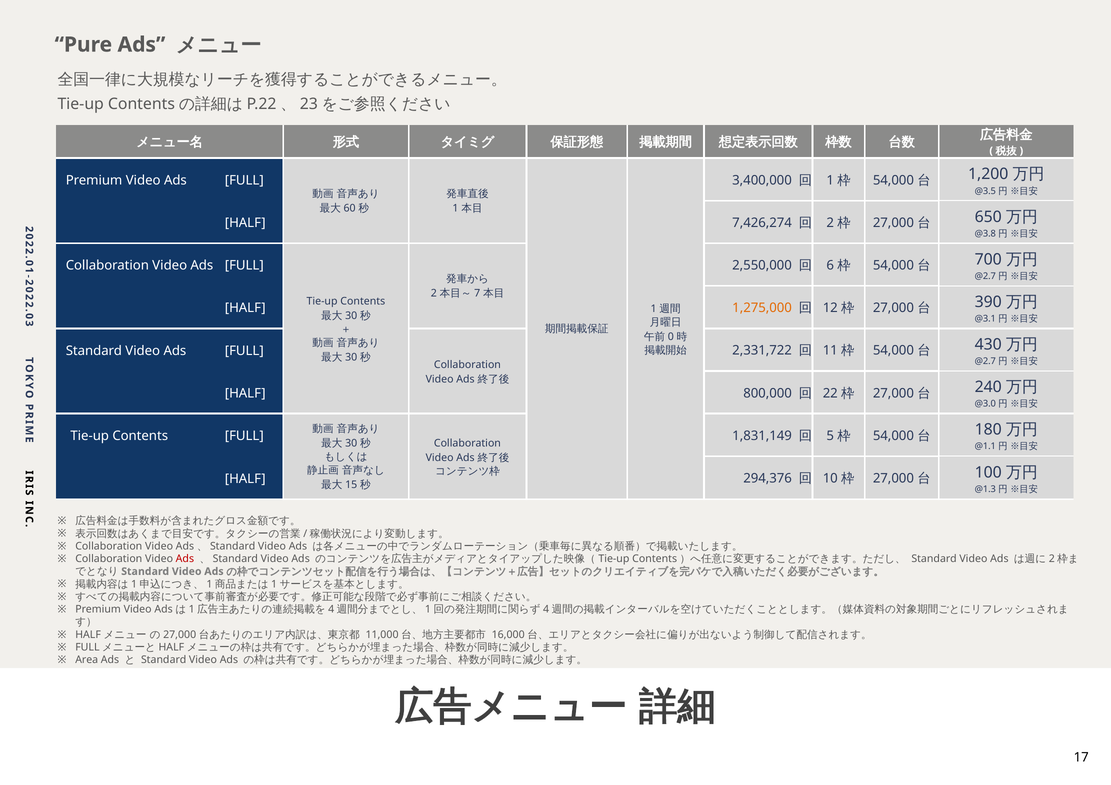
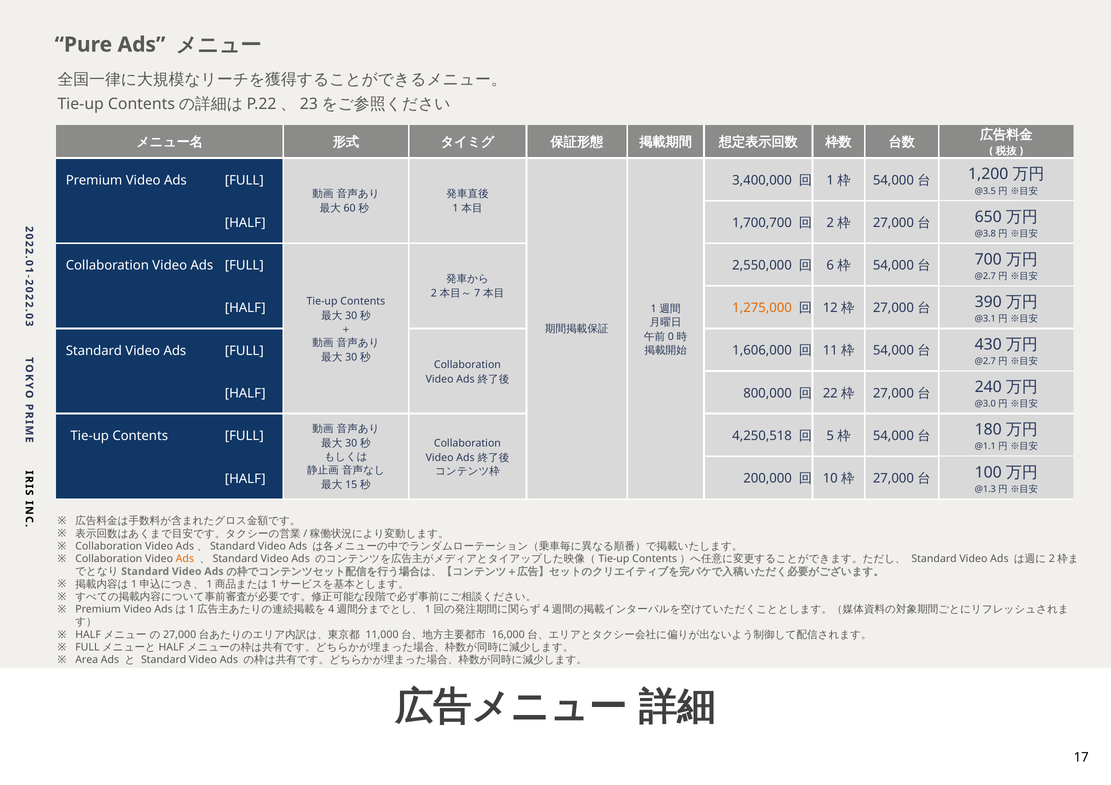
7,426,274: 7,426,274 -> 1,700,700 (762, 223)
2,331,722: 2,331,722 -> 1,606,000 (762, 351)
1,831,149: 1,831,149 -> 4,250,518 (762, 436)
294,376: 294,376 -> 200,000 (768, 479)
Ads colour: red -> orange (185, 559)
